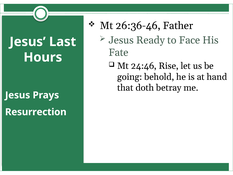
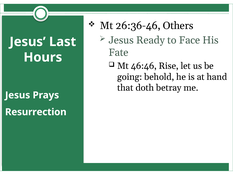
Father: Father -> Others (178, 26)
24:46: 24:46 -> 46:46 (144, 66)
